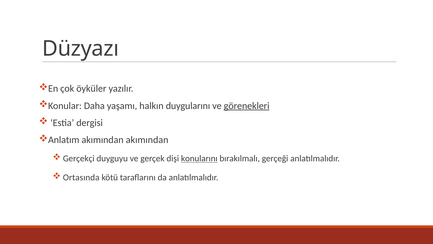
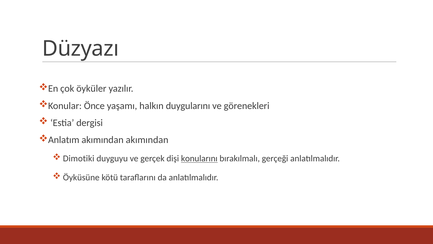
Daha: Daha -> Önce (94, 106)
görenekleri underline: present -> none (247, 106)
Gerçekçi: Gerçekçi -> Dimotiki (79, 158)
Ortasında: Ortasında -> Öyküsüne (81, 177)
